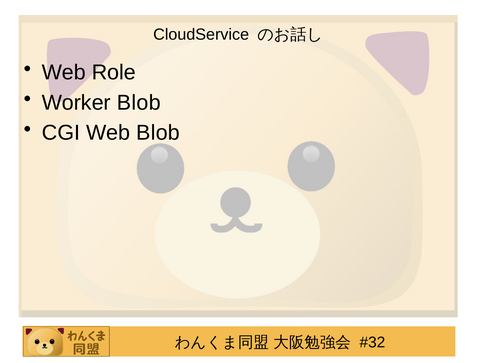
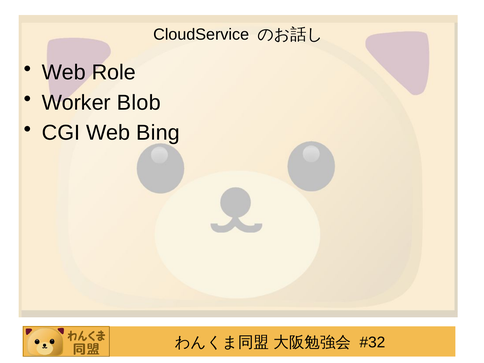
Web Blob: Blob -> Bing (158, 133)
